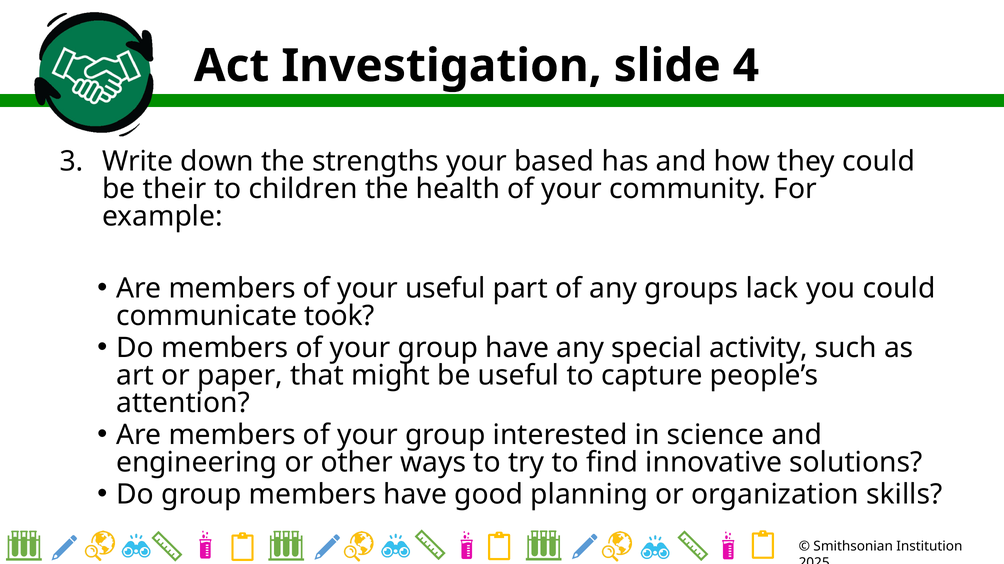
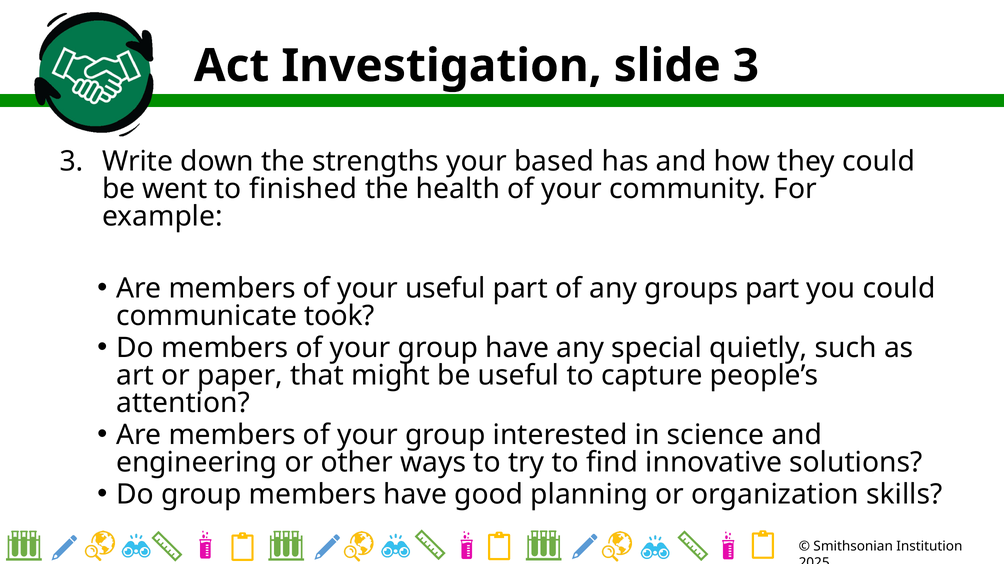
slide 4: 4 -> 3 (746, 66)
their: their -> went (175, 189)
children: children -> finished (303, 189)
groups lack: lack -> part (772, 289)
activity: activity -> quietly (758, 348)
